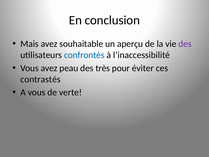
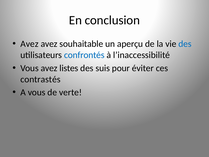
Mais: Mais -> Avez (29, 44)
des colour: purple -> blue (185, 44)
peau: peau -> listes (69, 68)
très: très -> suis (103, 68)
